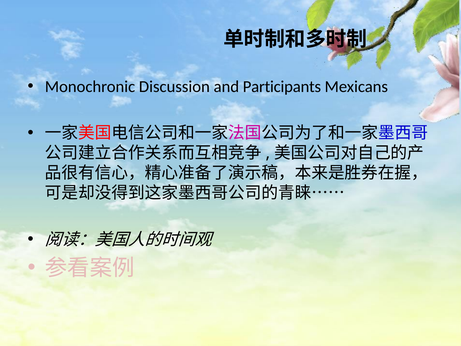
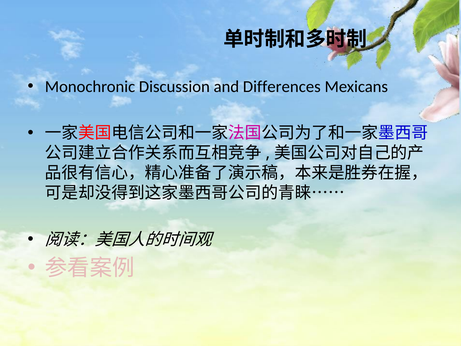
Participants: Participants -> Differences (282, 86)
